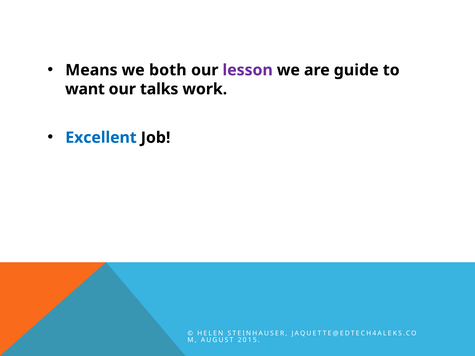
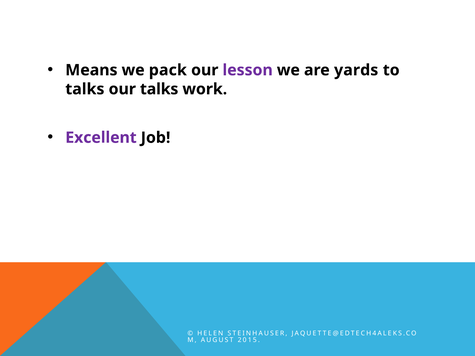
both: both -> pack (168, 70)
guide: guide -> yards (356, 70)
want: want -> talks (85, 89)
Excellent colour: blue -> purple (101, 138)
